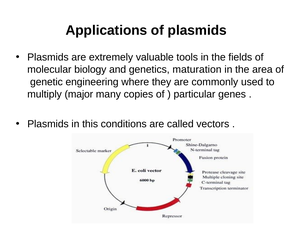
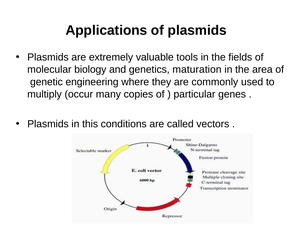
major: major -> occur (79, 94)
